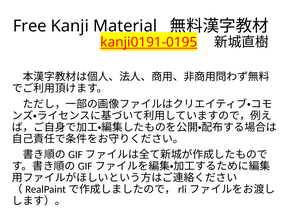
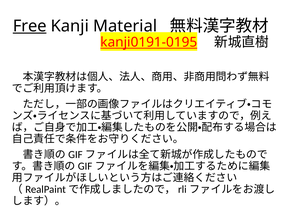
Free underline: none -> present (30, 26)
